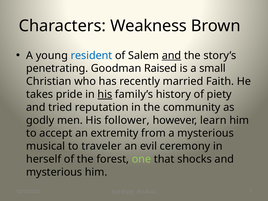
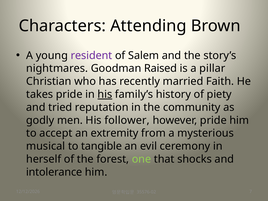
Weakness: Weakness -> Attending (148, 26)
resident colour: blue -> purple (91, 55)
and underline: present -> none (172, 55)
penetrating: penetrating -> nightmares (57, 68)
small: small -> pillar (212, 68)
however learn: learn -> pride (213, 120)
traveler: traveler -> tangible (102, 146)
mysterious: mysterious -> intolerance (54, 172)
